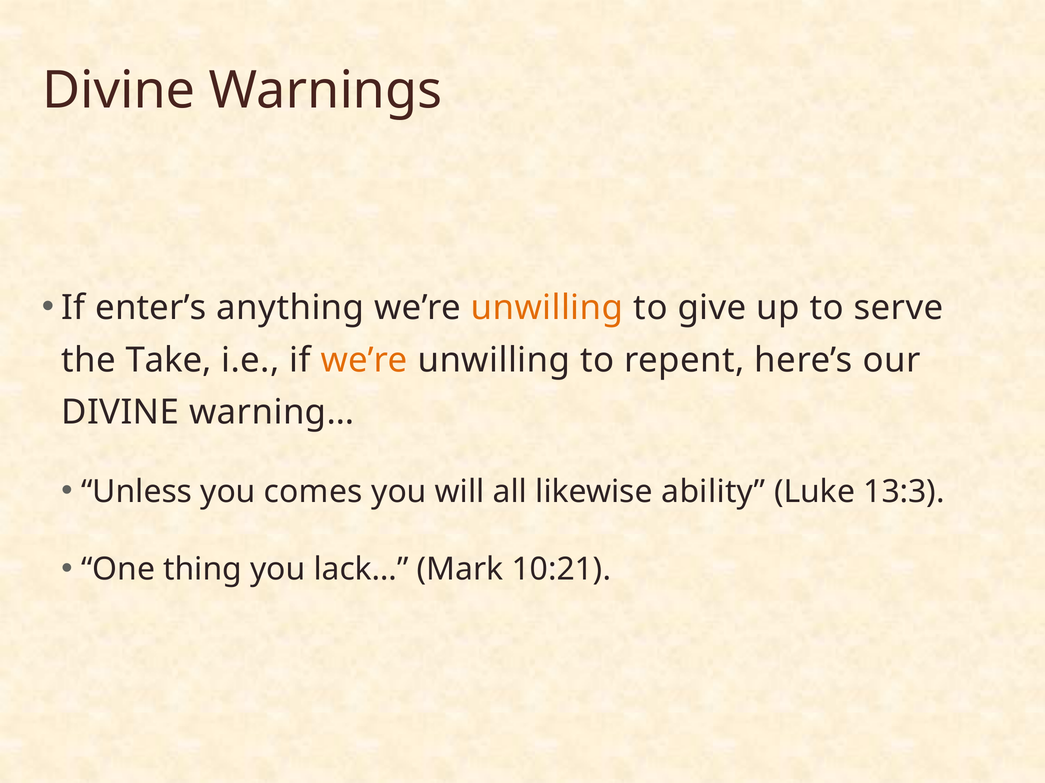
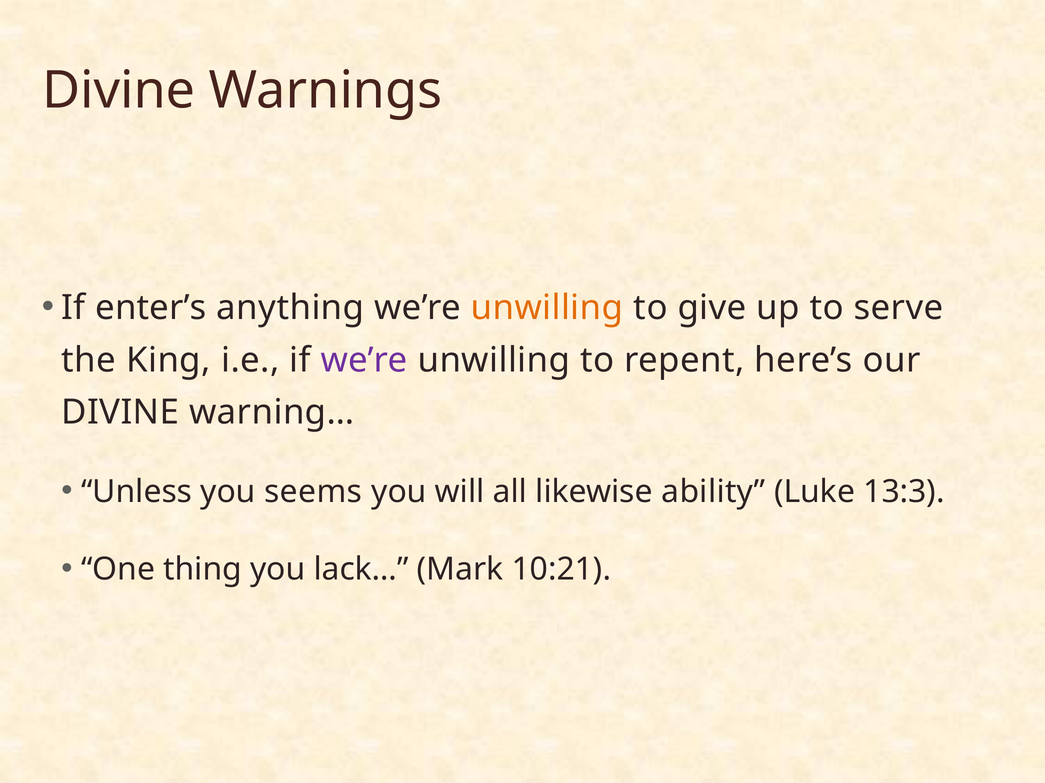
Take: Take -> King (168, 360)
we’re colour: orange -> purple (364, 360)
comes: comes -> seems (313, 492)
